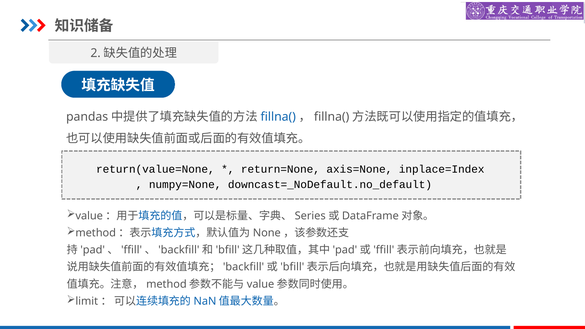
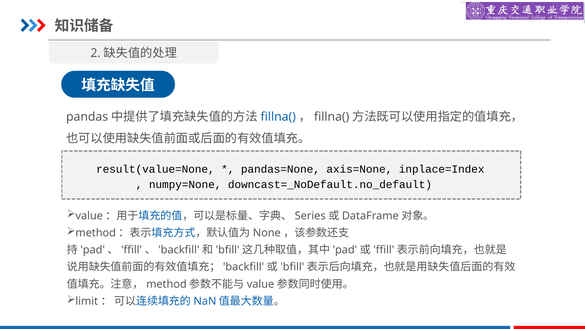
return(value=None: return(value=None -> result(value=None (155, 169)
return=None: return=None -> pandas=None (280, 169)
